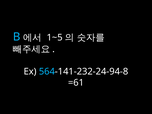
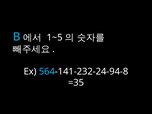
=61: =61 -> =35 (76, 83)
